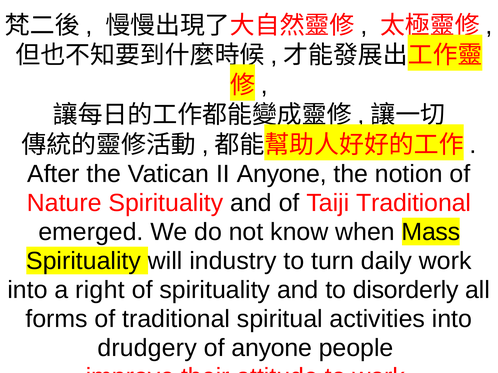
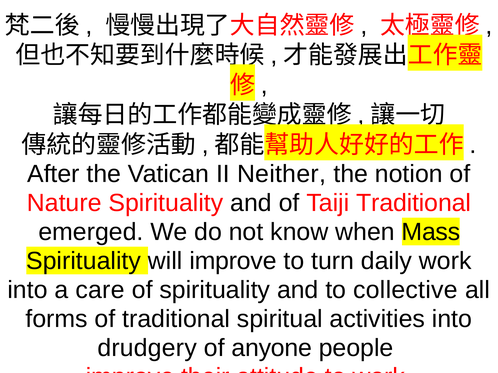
II Anyone: Anyone -> Neither (282, 174)
will industry: industry -> improve (233, 261)
right: right -> care (100, 290)
disorderly: disorderly -> collective (405, 290)
